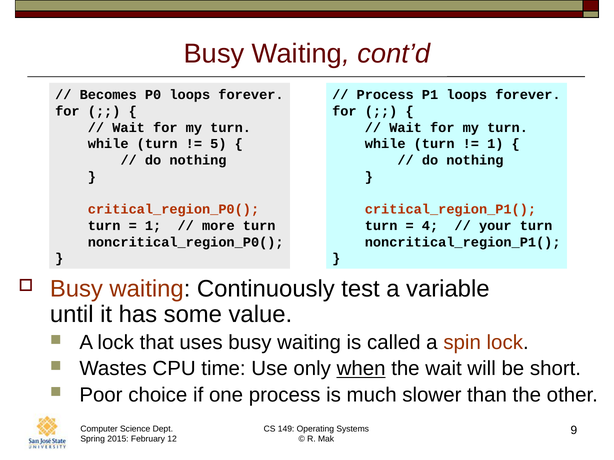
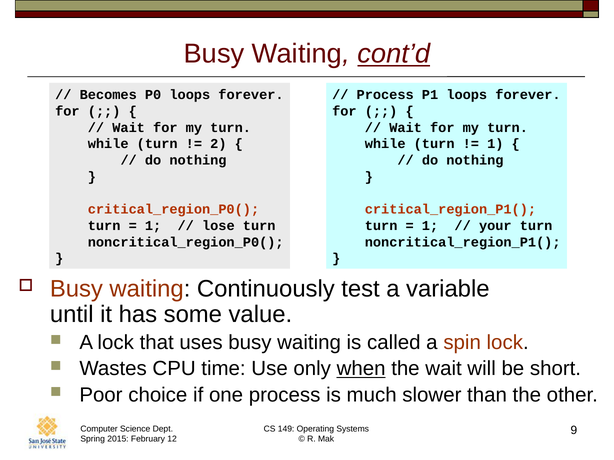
cont’d underline: none -> present (394, 54)
5: 5 -> 2 (218, 144)
more: more -> lose (218, 226)
4: 4 -> 1 (430, 226)
